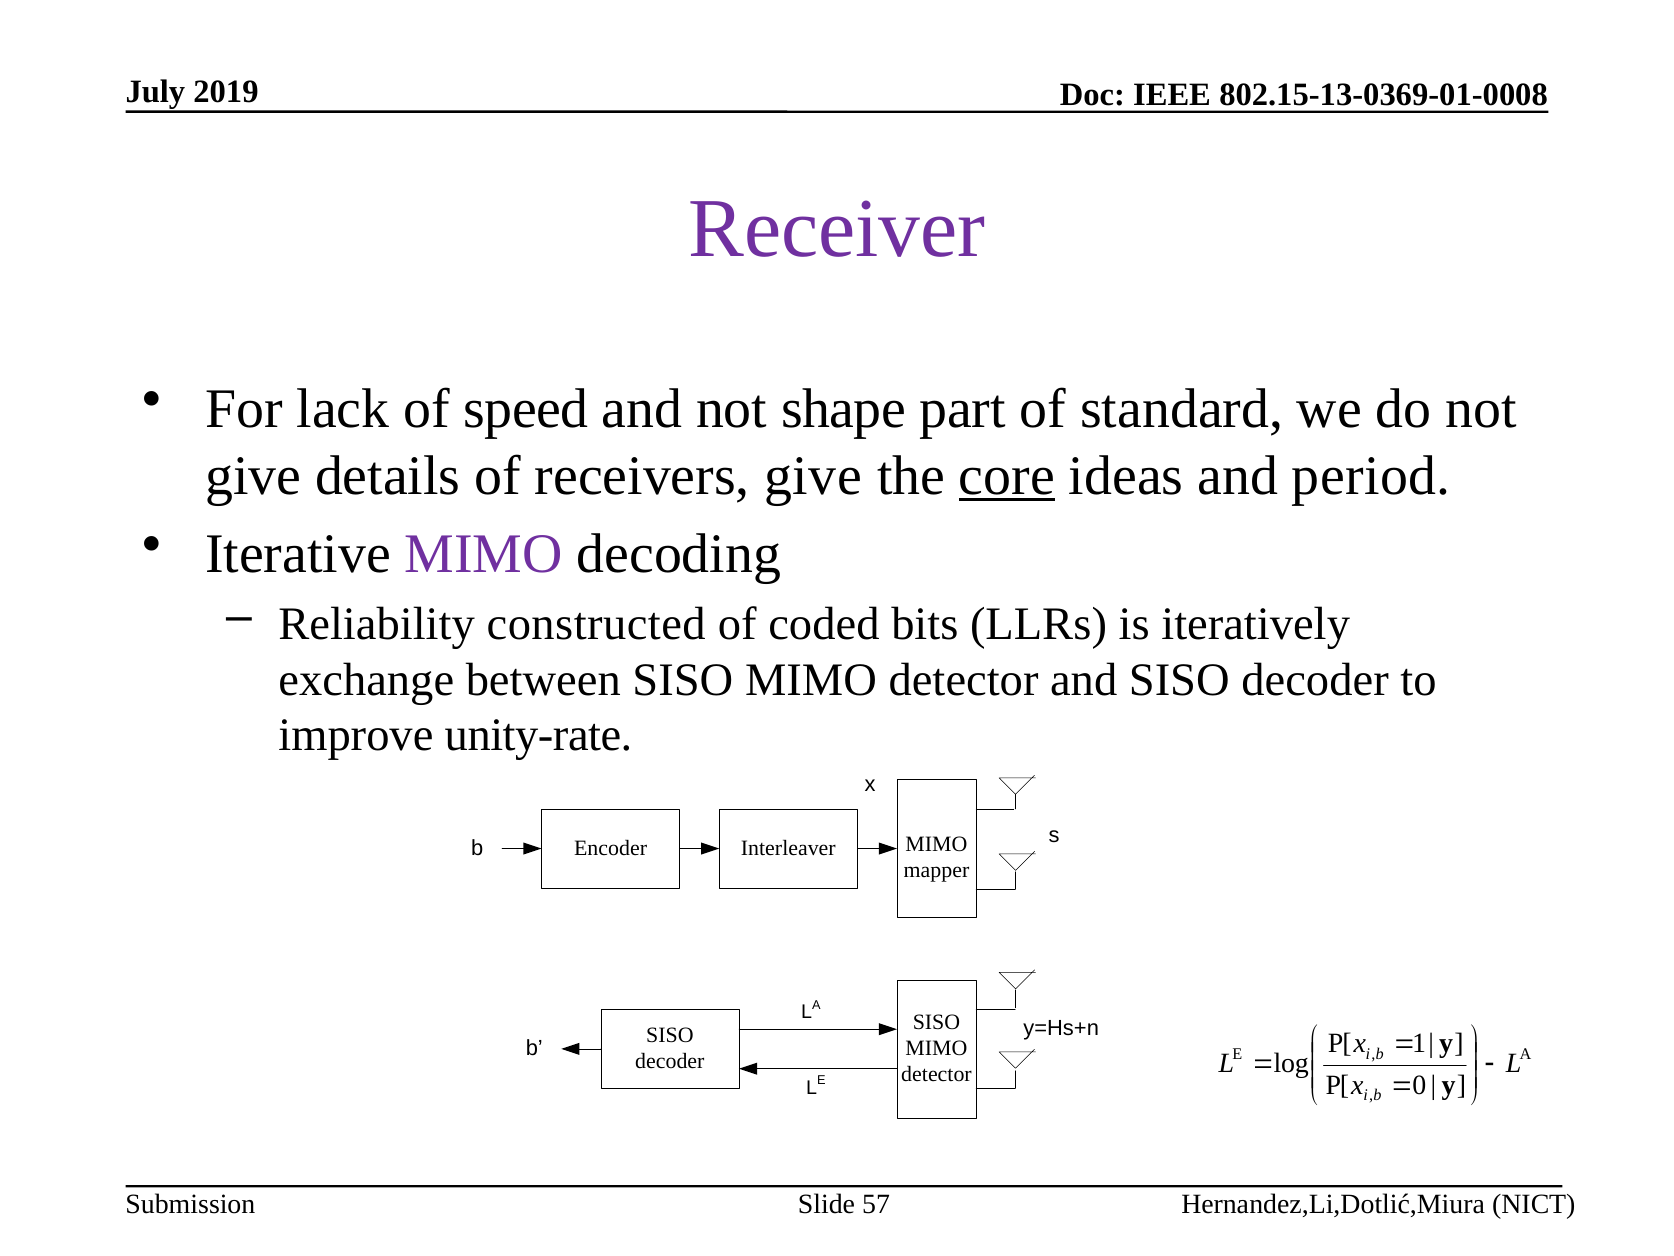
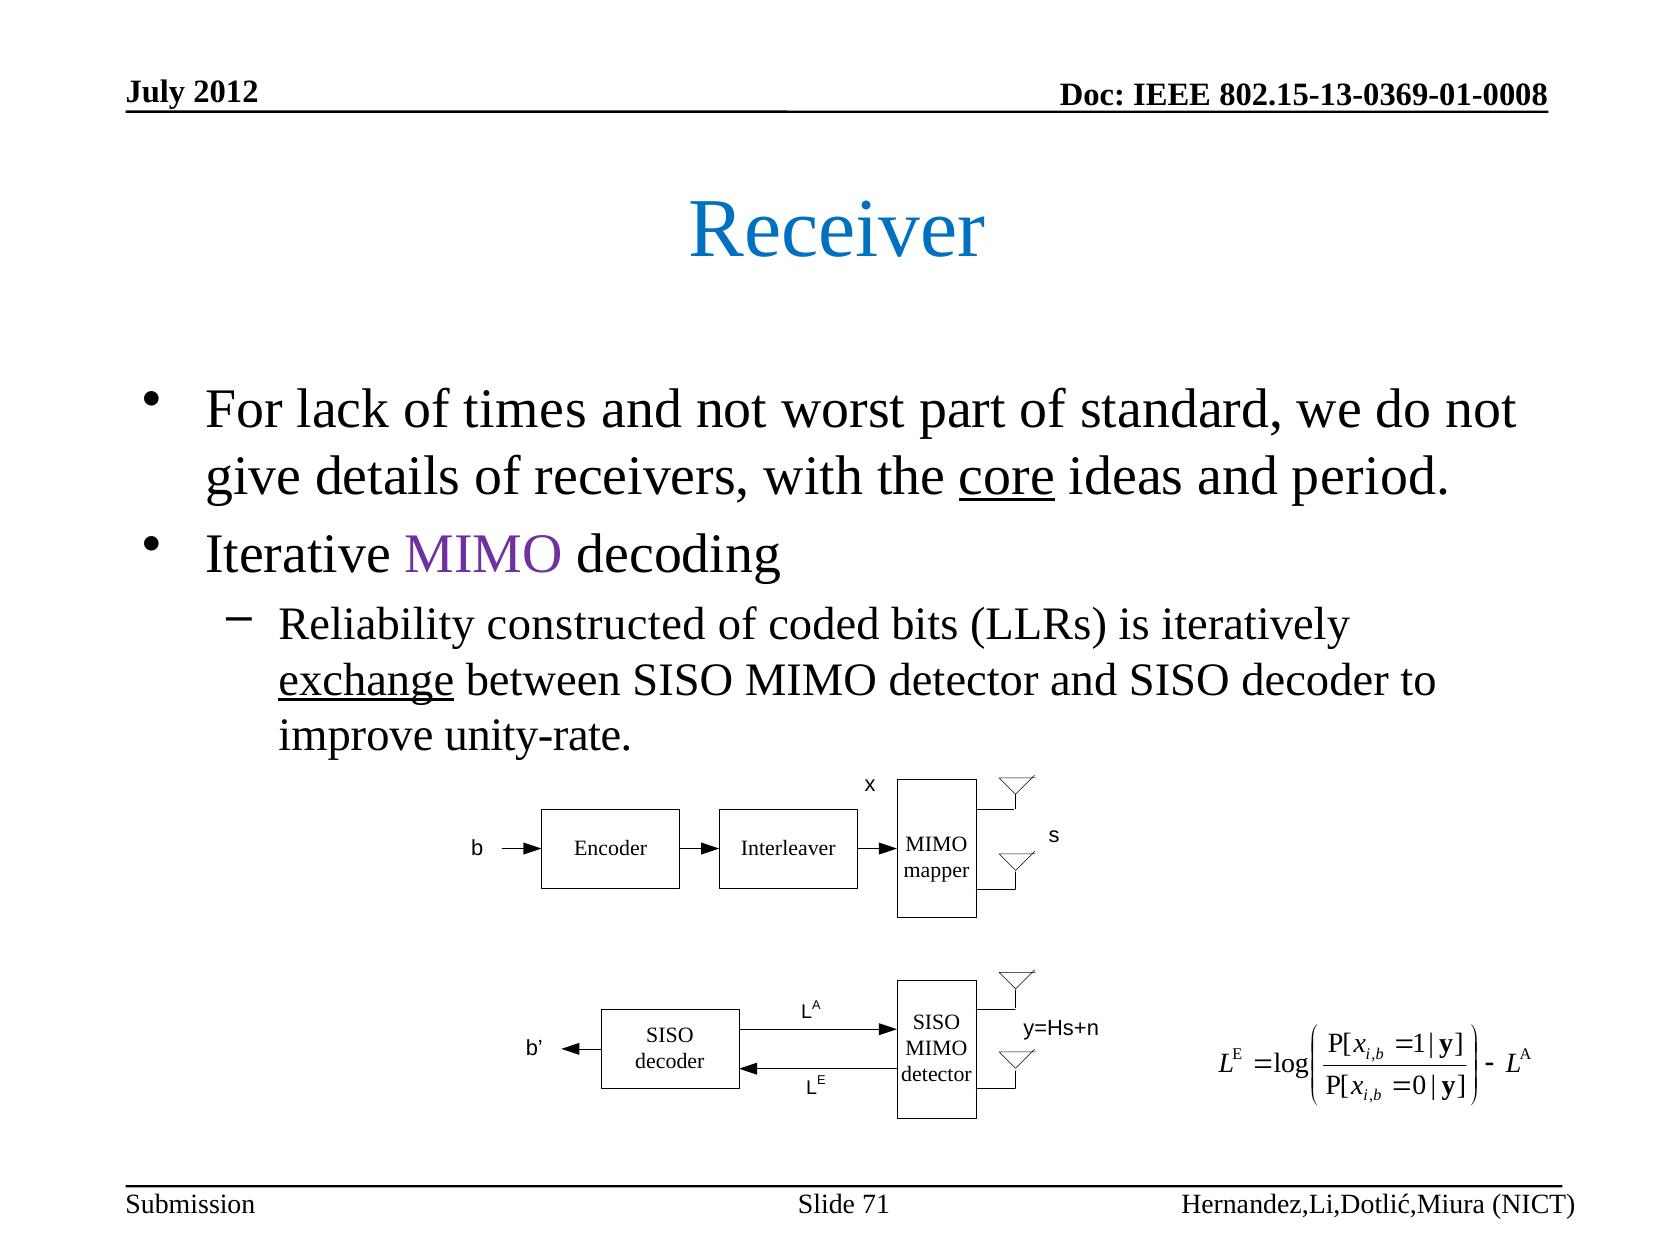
2019: 2019 -> 2012 (226, 91)
Receiver colour: purple -> blue (837, 229)
speed: speed -> times (525, 409)
shape: shape -> worst (843, 409)
receivers give: give -> with (813, 475)
exchange underline: none -> present (366, 679)
57: 57 -> 71 (876, 1204)
